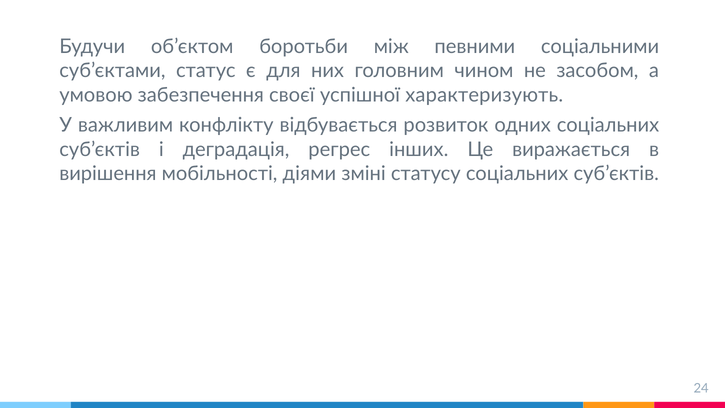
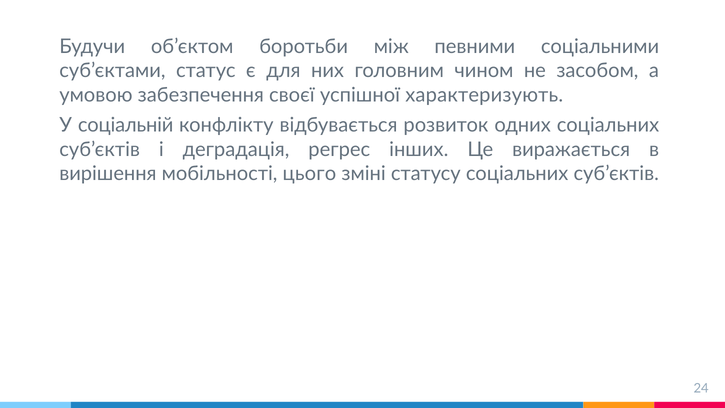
важливим: важливим -> соціальній (126, 125)
діями: діями -> цього (309, 174)
